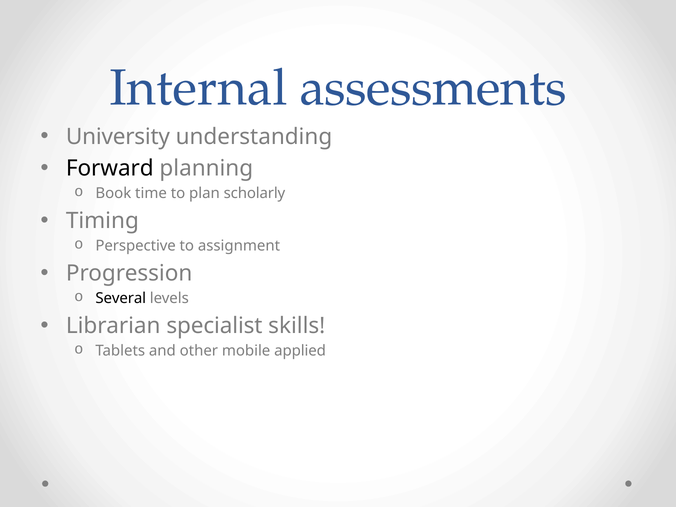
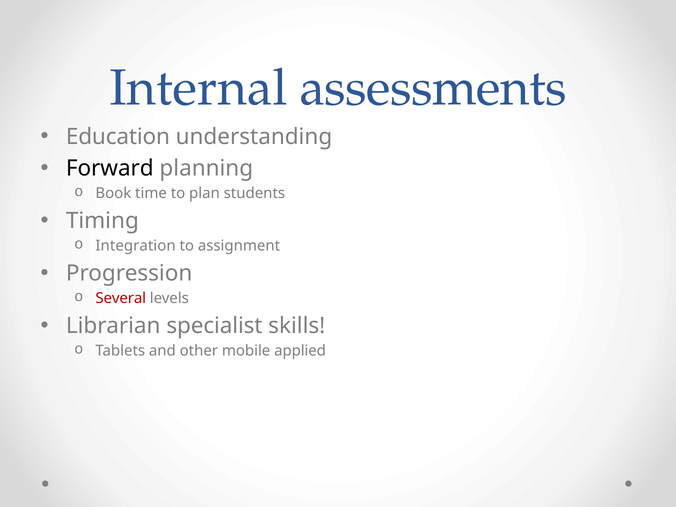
University: University -> Education (118, 137)
scholarly: scholarly -> students (254, 193)
Perspective: Perspective -> Integration (136, 246)
Several colour: black -> red (121, 298)
